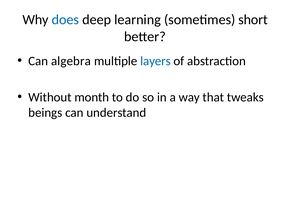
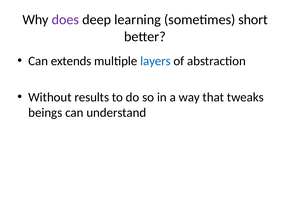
does colour: blue -> purple (65, 20)
algebra: algebra -> extends (71, 61)
month: month -> results (92, 97)
